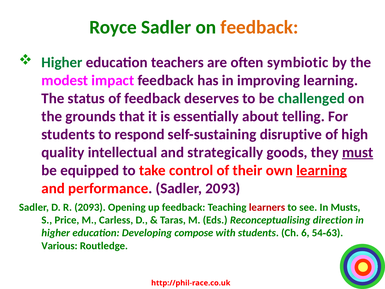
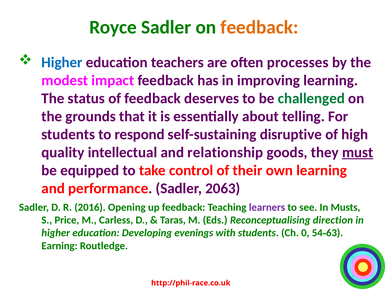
Higher colour: green -> blue (62, 62)
symbiotic: symbiotic -> processes (298, 62)
strategically: strategically -> relationship (225, 152)
learning underline: present -> none (322, 170)
Sadler 2093: 2093 -> 2063 (223, 188)
R 2093: 2093 -> 2016 (90, 207)
learners colour: red -> purple (267, 207)
compose: compose -> evenings (194, 233)
6: 6 -> 0 (305, 233)
Various: Various -> Earning (59, 246)
